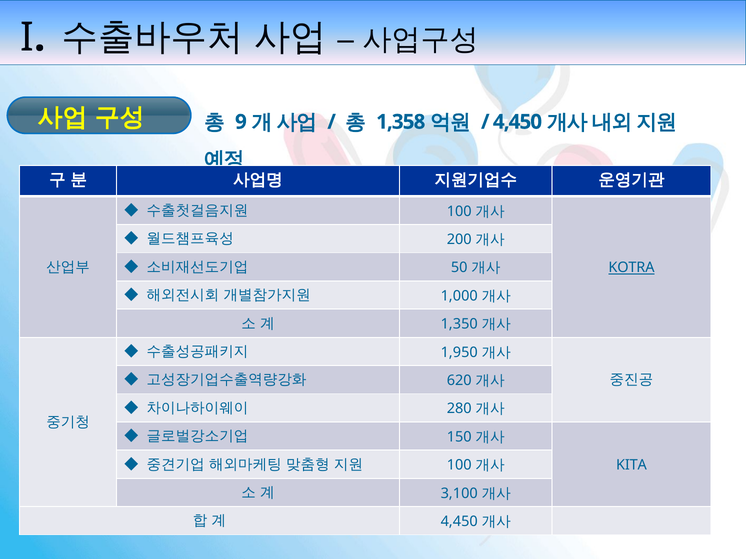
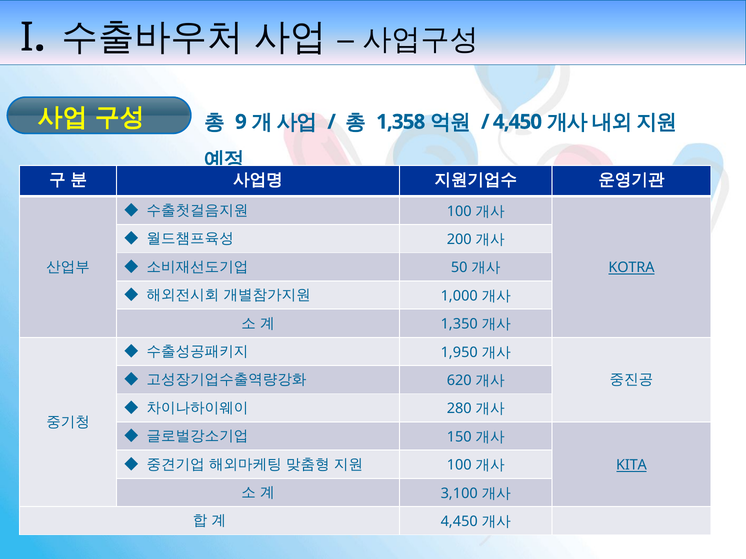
KITA underline: none -> present (631, 466)
